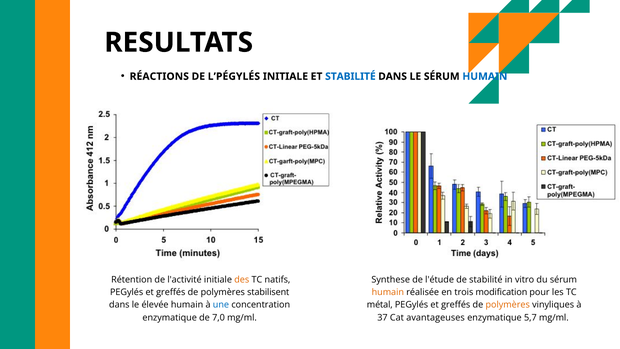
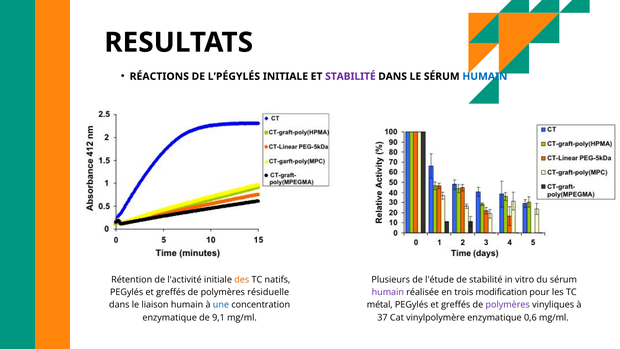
STABILITÉ colour: blue -> purple (350, 76)
Synthese: Synthese -> Plusieurs (391, 279)
stabilisent: stabilisent -> résiduelle (268, 292)
humain colour: orange -> purple (388, 292)
élevée: élevée -> liaison (155, 305)
polymères colour: orange -> purple (508, 305)
7,0: 7,0 -> 9,1 (218, 317)
avantageuses: avantageuses -> vinylpolymère (436, 317)
5,7: 5,7 -> 0,6 (530, 317)
